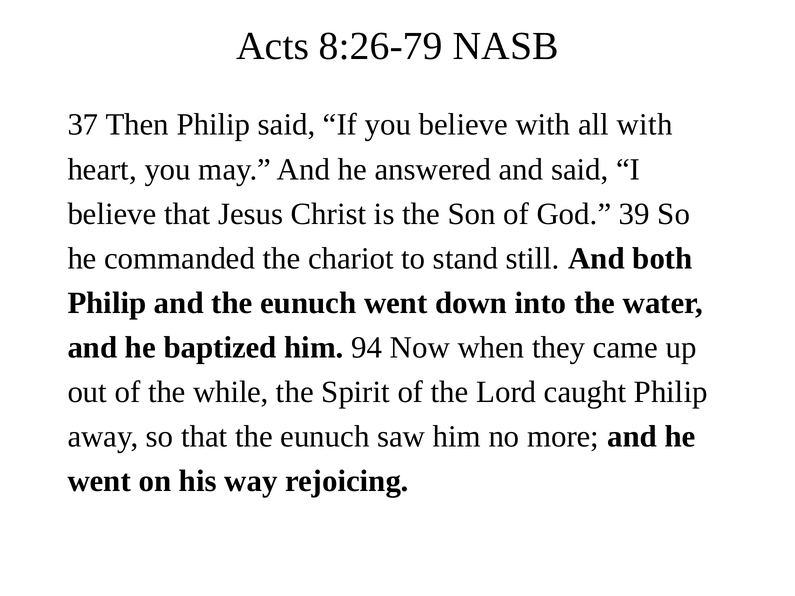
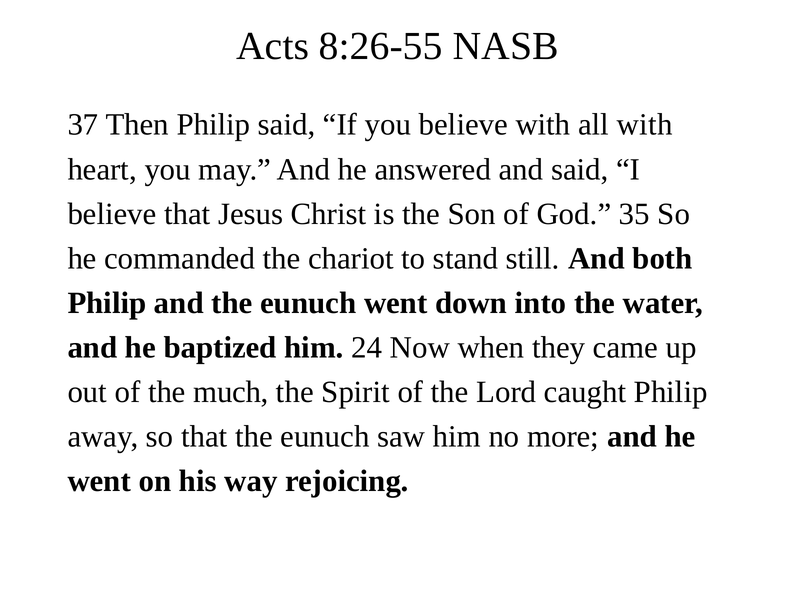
8:26-79: 8:26-79 -> 8:26-55 (381, 46)
39: 39 -> 35 (634, 214)
94: 94 -> 24 (367, 348)
while: while -> much (231, 392)
